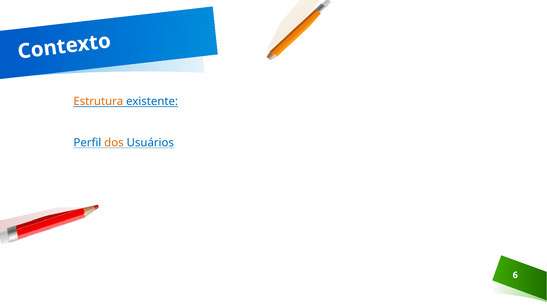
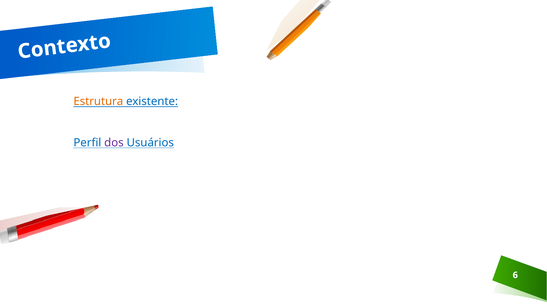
dos colour: orange -> purple (114, 142)
